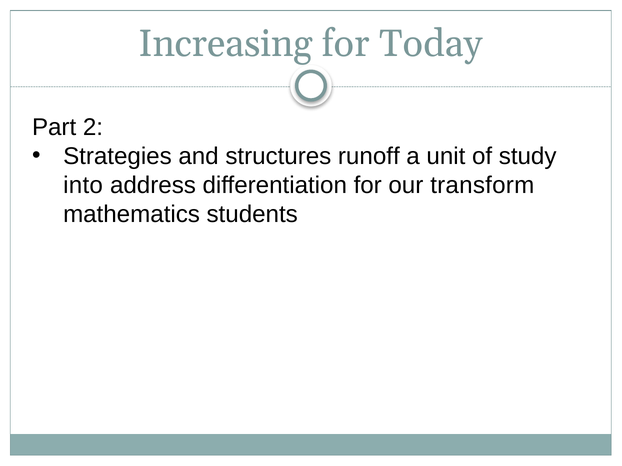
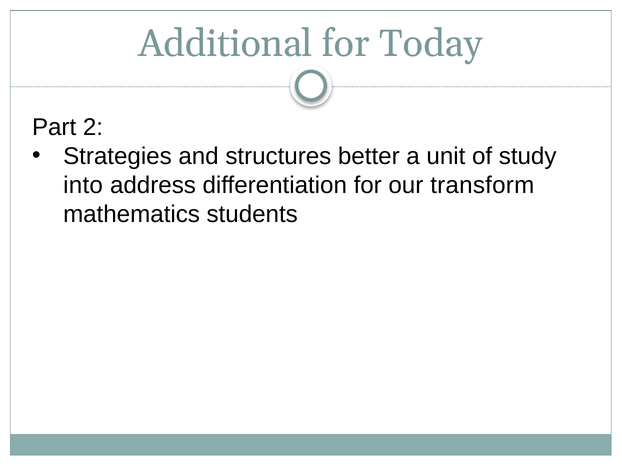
Increasing: Increasing -> Additional (225, 44)
runoff: runoff -> better (369, 156)
